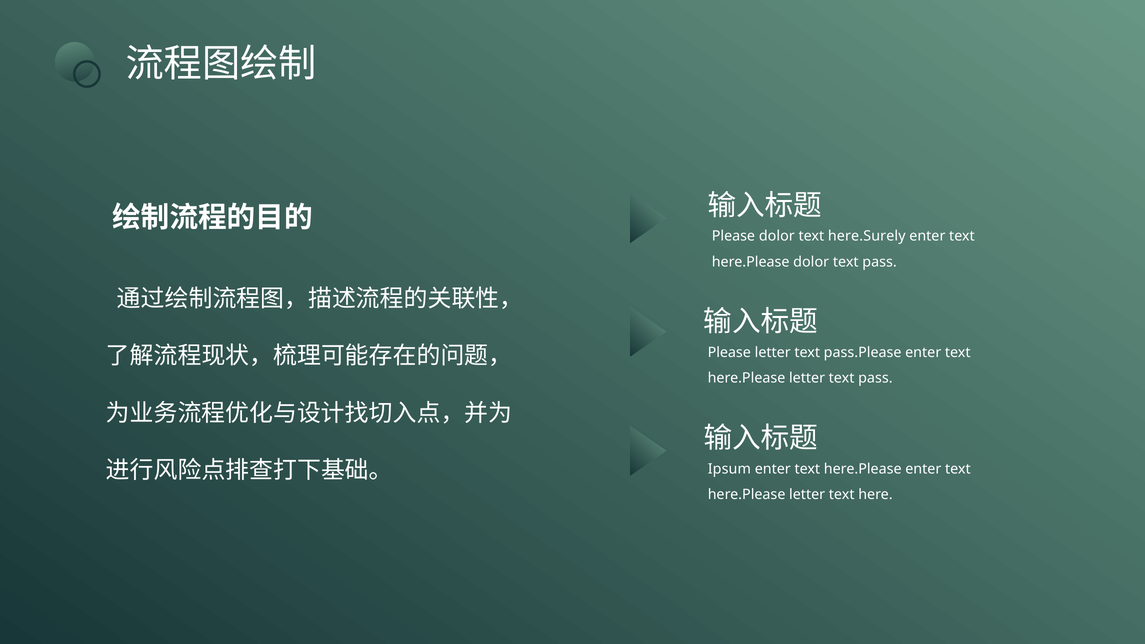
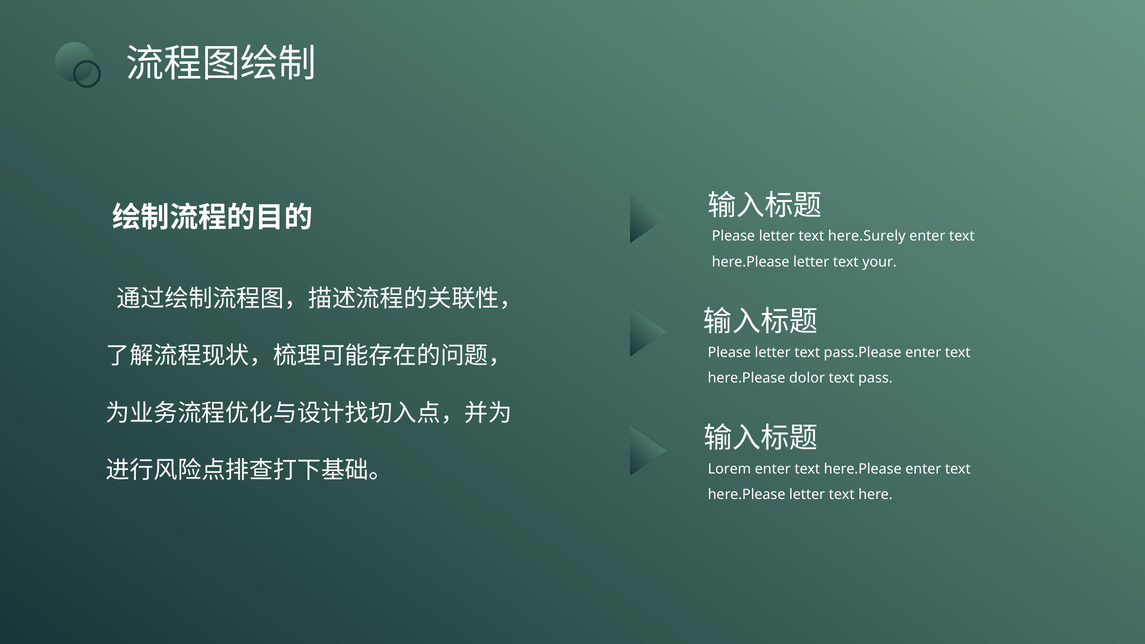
dolor: dolor -> letter (777, 236)
dolor: dolor -> letter (811, 262)
pass: pass -> your (880, 262)
letter: letter -> dolor (807, 378)
Ipsum: Ipsum -> Lorem (729, 469)
